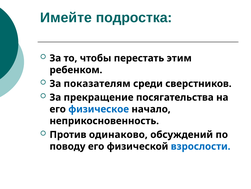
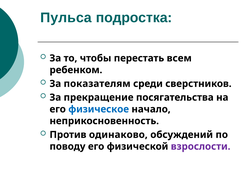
Имейте: Имейте -> Пульса (66, 18)
этим: этим -> всем (179, 58)
взрослости colour: blue -> purple (201, 146)
